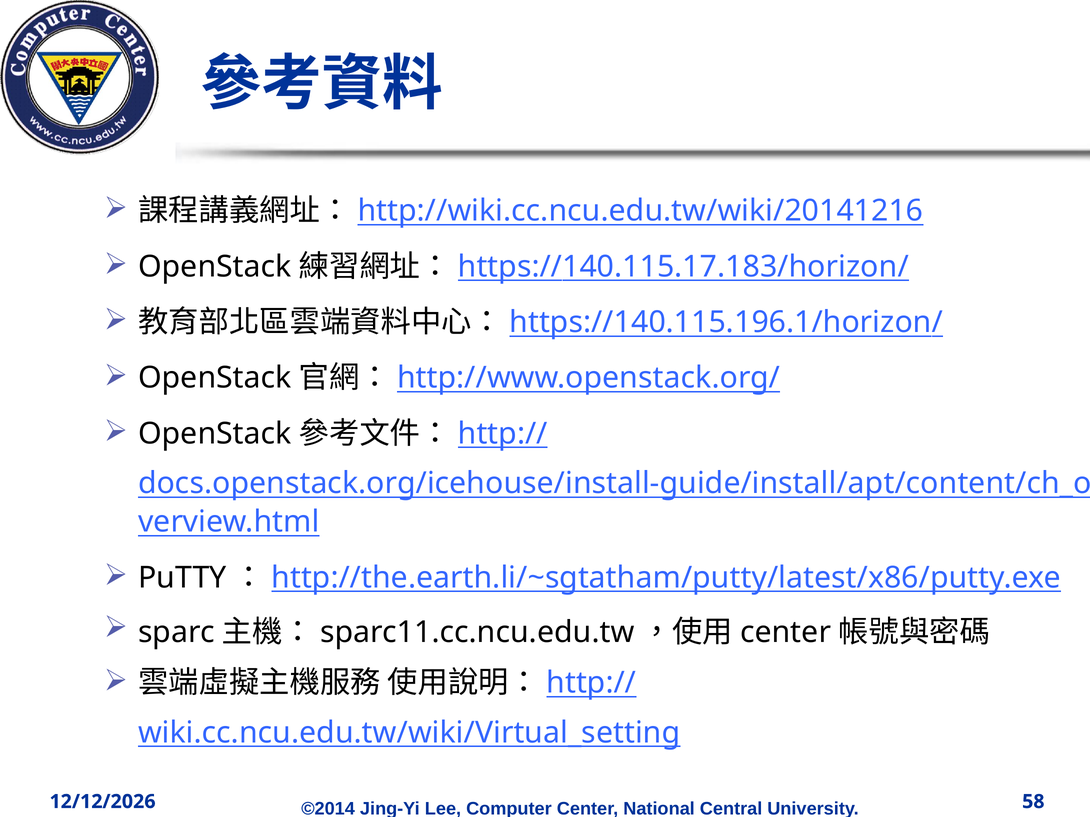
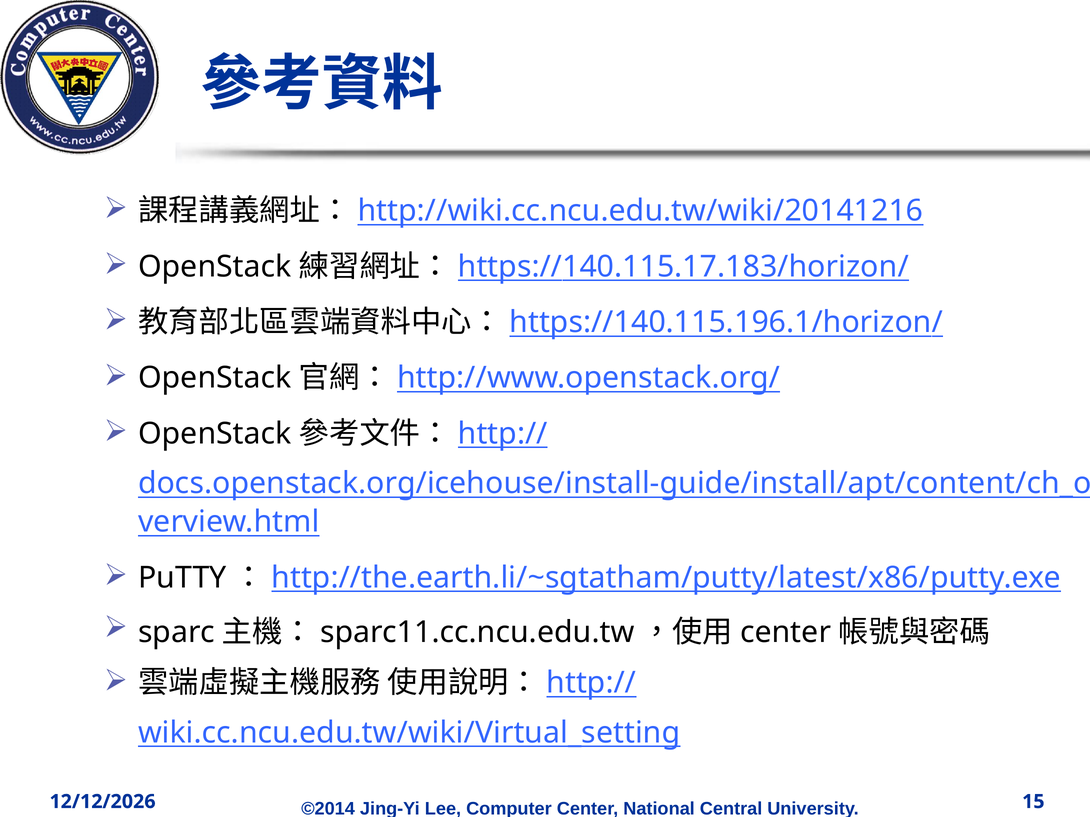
58: 58 -> 15 (1033, 802)
